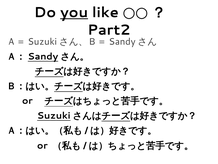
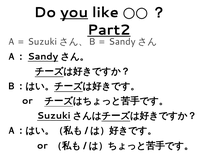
Part2 underline: none -> present (109, 30)
